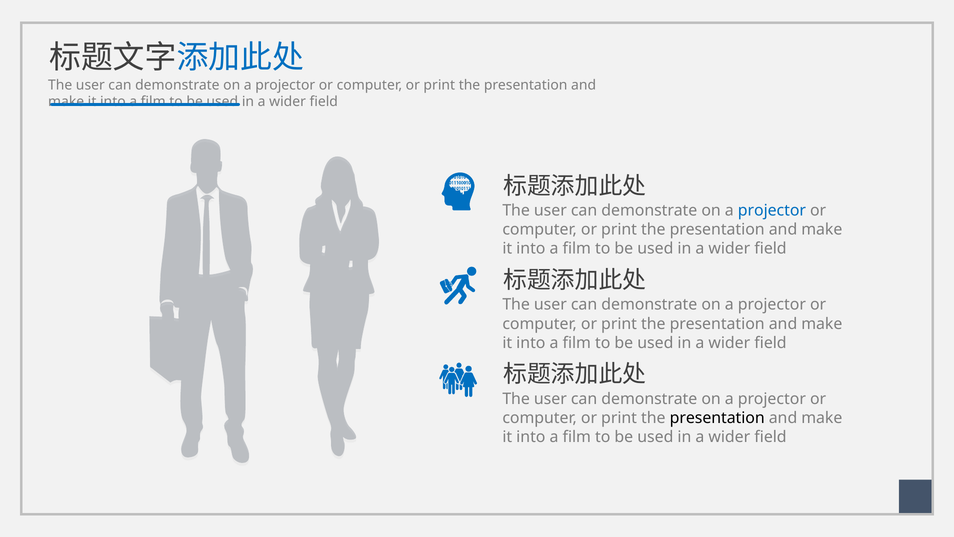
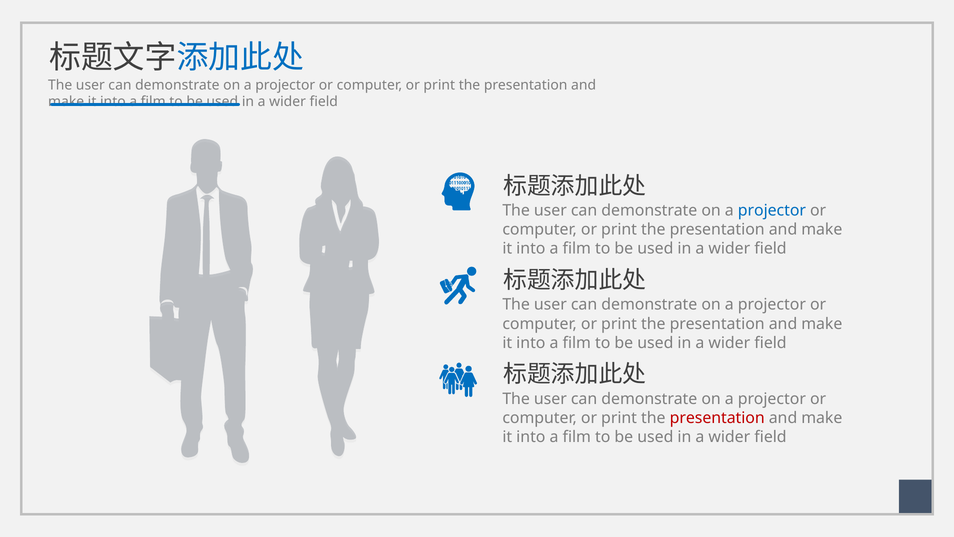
presentation colour: black -> red (717, 418)
